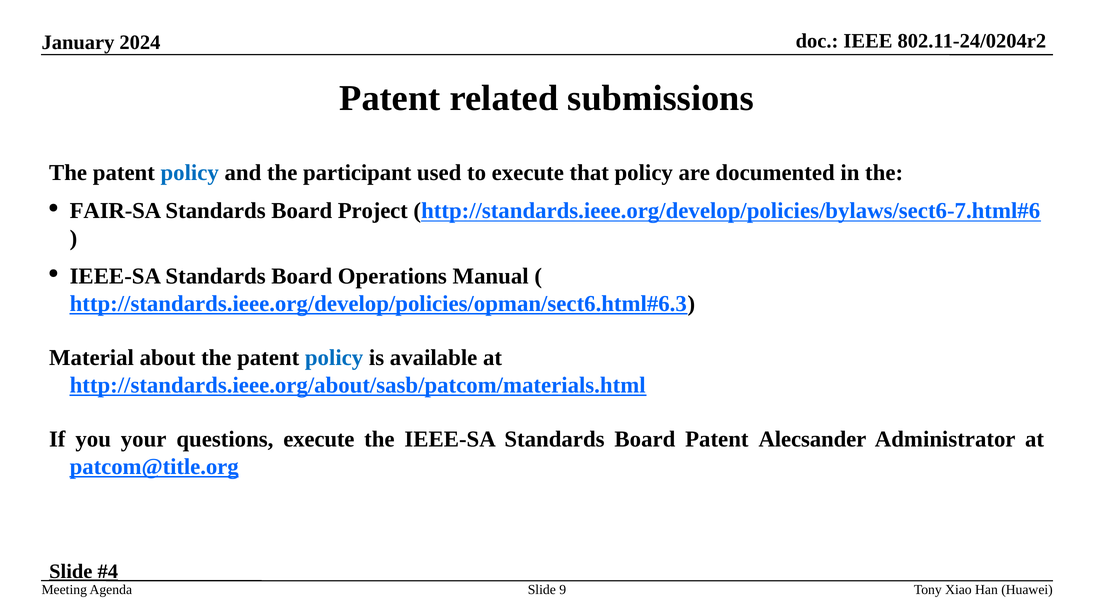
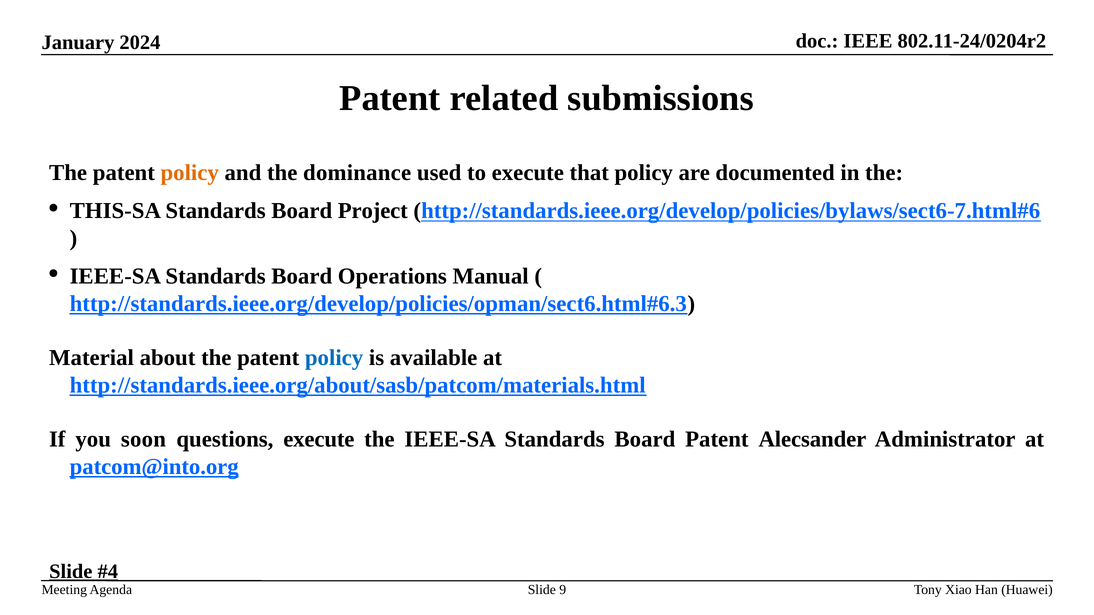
policy colour: blue -> orange (190, 173)
participant: participant -> dominance (357, 173)
FAIR-SA: FAIR-SA -> THIS-SA (115, 211)
your: your -> soon (144, 440)
patcom@title.org: patcom@title.org -> patcom@into.org (154, 467)
